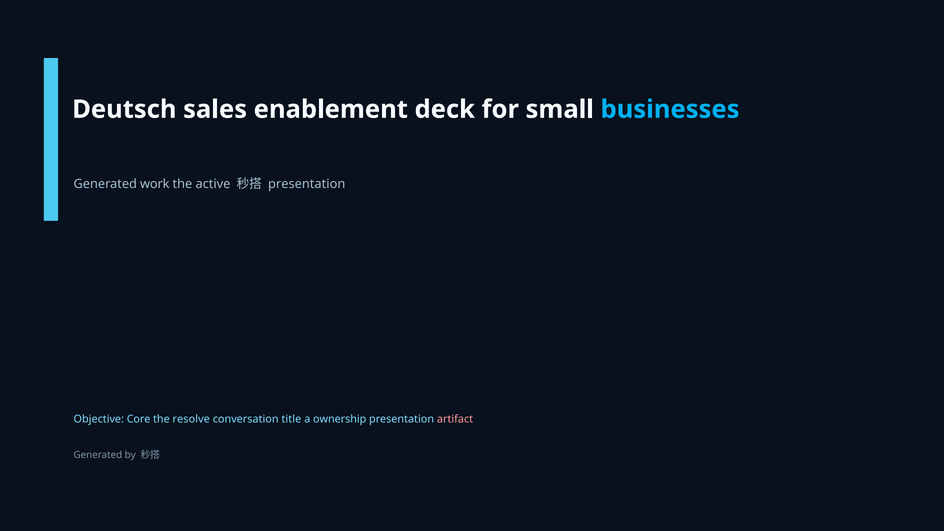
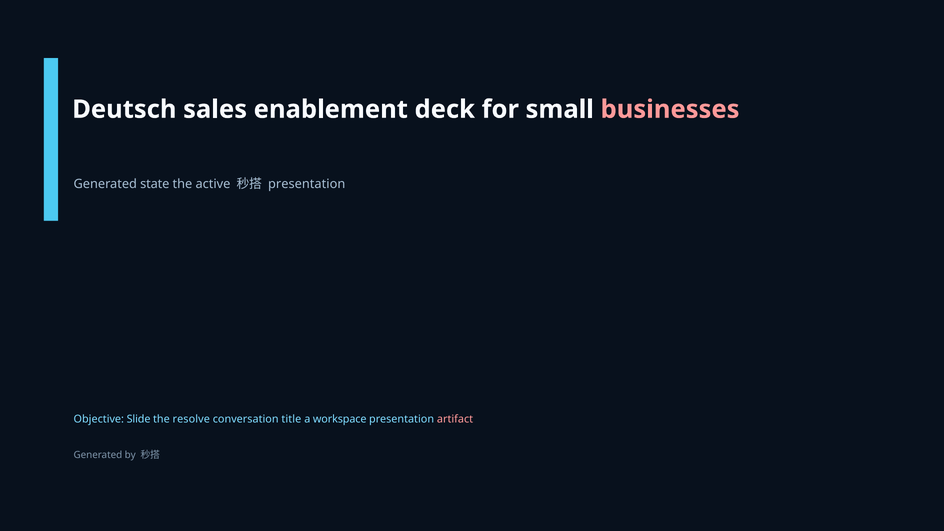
businesses colour: light blue -> pink (670, 109)
work: work -> state (155, 184)
Core: Core -> Slide (139, 419)
ownership: ownership -> workspace (340, 419)
